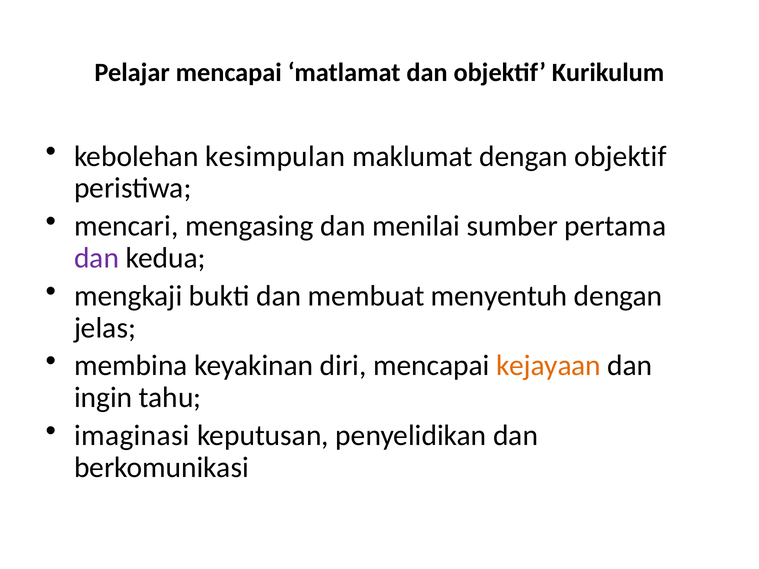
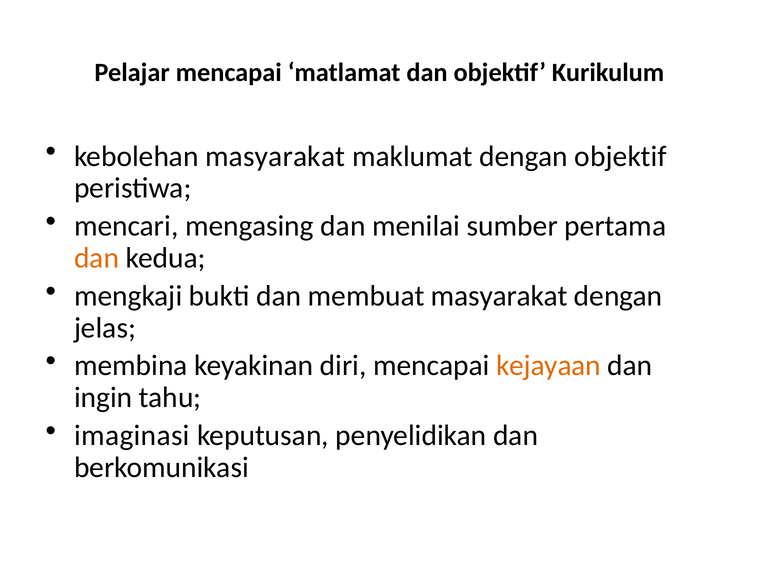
kebolehan kesimpulan: kesimpulan -> masyarakat (275, 156)
dan colour: purple -> orange (97, 258)
membuat menyentuh: menyentuh -> masyarakat (499, 296)
